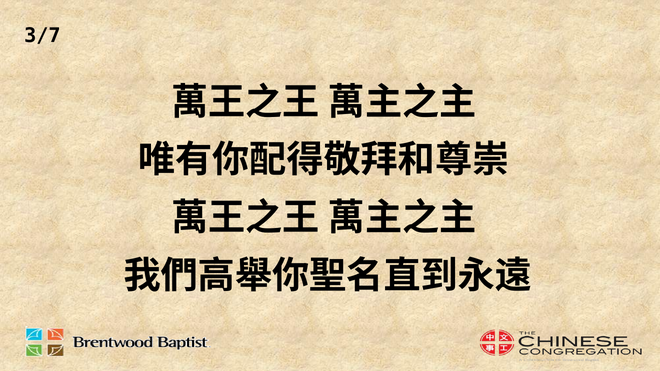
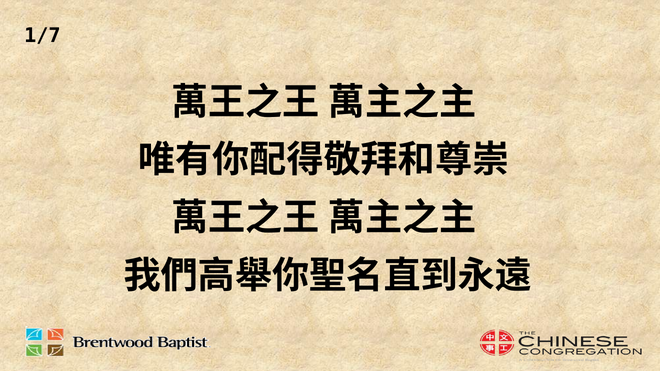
3/7: 3/7 -> 1/7 (42, 36)
